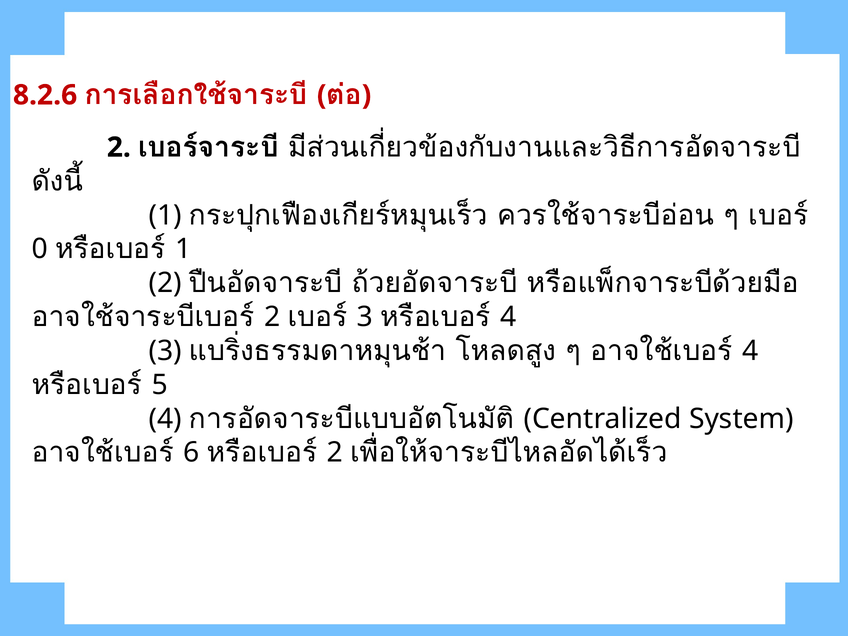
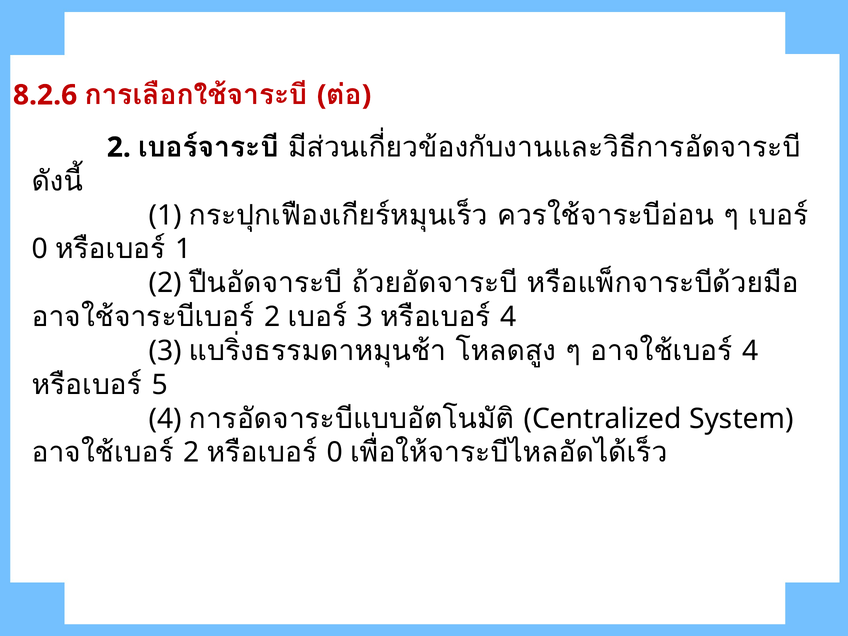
6: 6 -> 2 (191, 453)
2: 2 -> 0 (335, 453)
